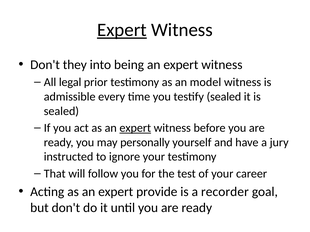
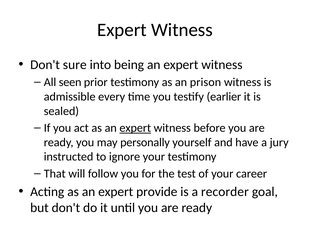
Expert underline: present -> none (122, 30)
they: they -> sure (75, 65)
legal: legal -> seen (70, 82)
model: model -> prison (205, 82)
testify sealed: sealed -> earlier (224, 97)
